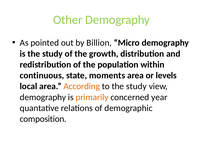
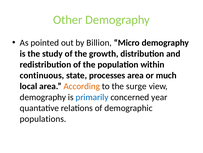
moments: moments -> processes (107, 75)
levels: levels -> much (166, 75)
to the study: study -> surge (136, 86)
primarily colour: orange -> blue (92, 97)
composition: composition -> populations (43, 118)
